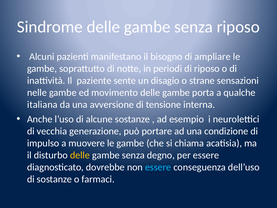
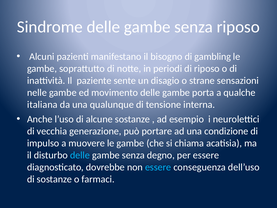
ampliare: ampliare -> gambling (213, 57)
avversione: avversione -> qualunque (112, 105)
delle colour: yellow -> light blue (80, 155)
